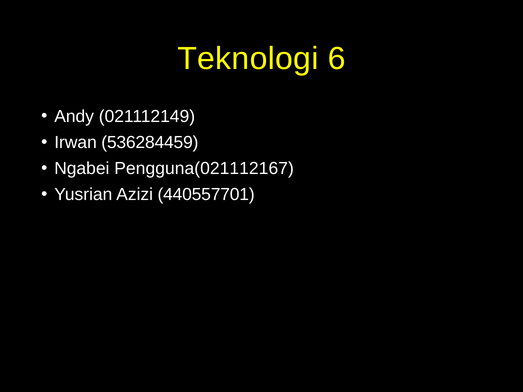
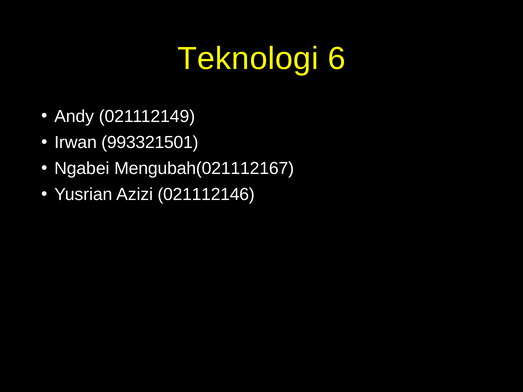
536284459: 536284459 -> 993321501 (150, 142)
Pengguna(021112167: Pengguna(021112167 -> Mengubah(021112167 (204, 169)
440557701: 440557701 -> 021112146 (206, 195)
